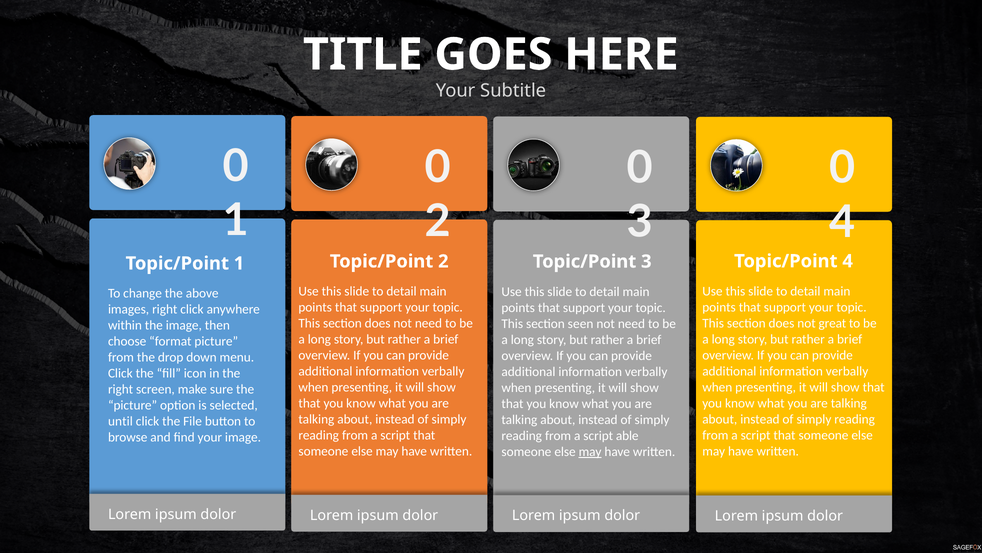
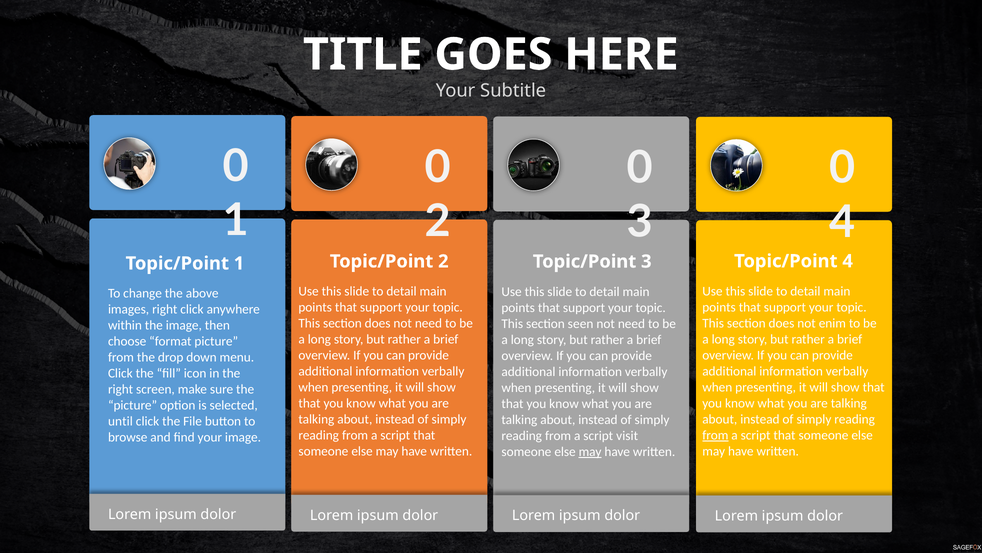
great: great -> enim (832, 323)
from underline: none -> present (715, 435)
able: able -> visit (627, 435)
